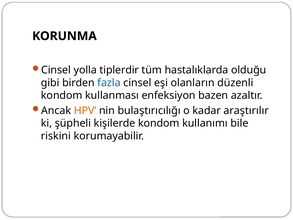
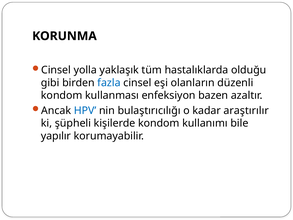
tiplerdir: tiplerdir -> yaklaşık (119, 70)
HPV colour: orange -> blue (85, 110)
riskini: riskini -> yapılır (56, 136)
